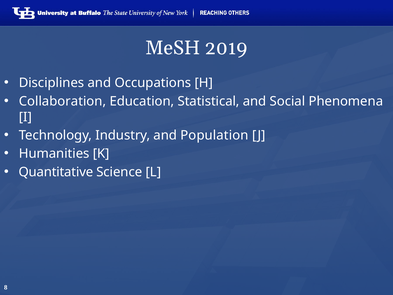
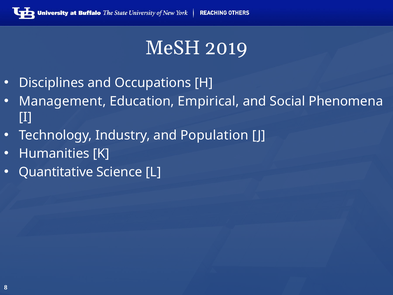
Collaboration: Collaboration -> Management (62, 101)
Statistical: Statistical -> Empirical (208, 101)
